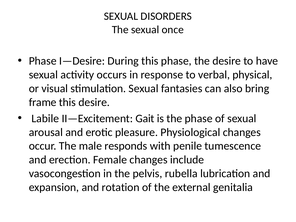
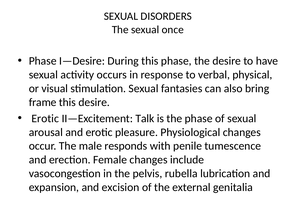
Labile: Labile -> Erotic (45, 118)
Gait: Gait -> Talk (145, 118)
rotation: rotation -> excision (121, 187)
